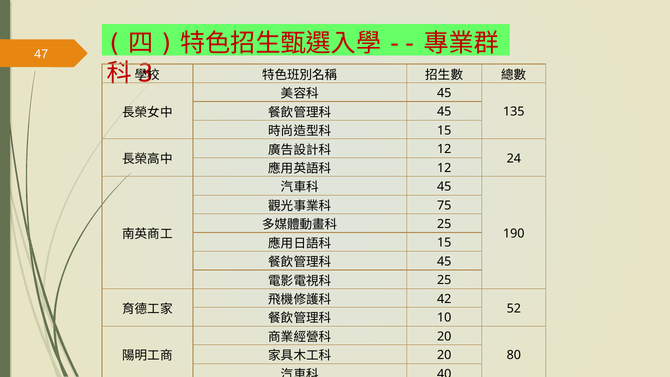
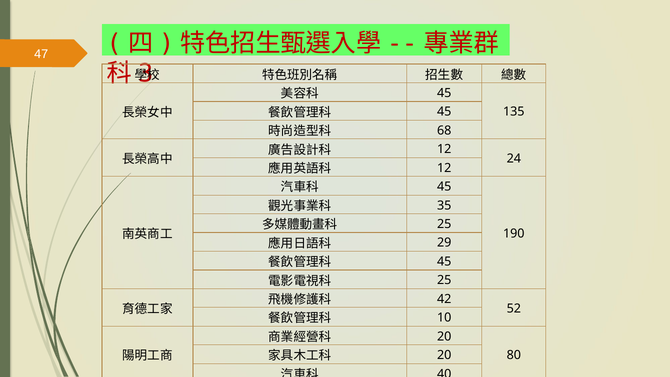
15: 15 -> 68 (444, 130)
75: 75 -> 35 (444, 205)
15: 15 -> 29 (444, 243)
